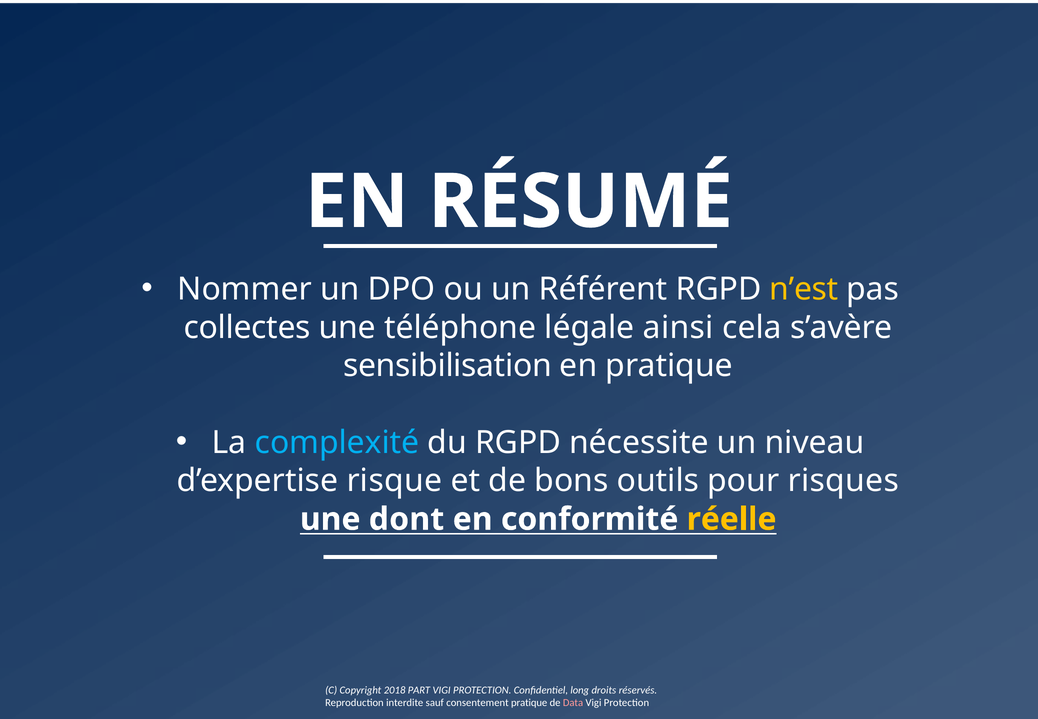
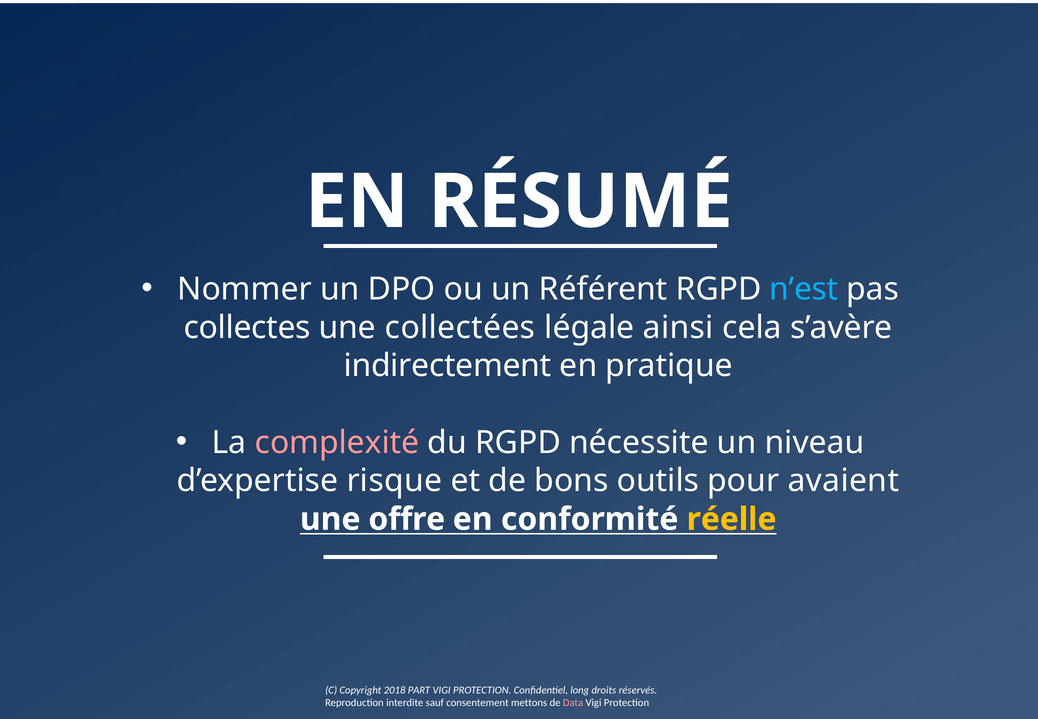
n’est colour: yellow -> light blue (804, 289)
téléphone: téléphone -> collectées (460, 327)
sensibilisation: sensibilisation -> indirectement (448, 366)
complexité colour: light blue -> pink (337, 442)
risques: risques -> avaient (843, 481)
dont: dont -> offre (407, 519)
consentement pratique: pratique -> mettons (529, 703)
